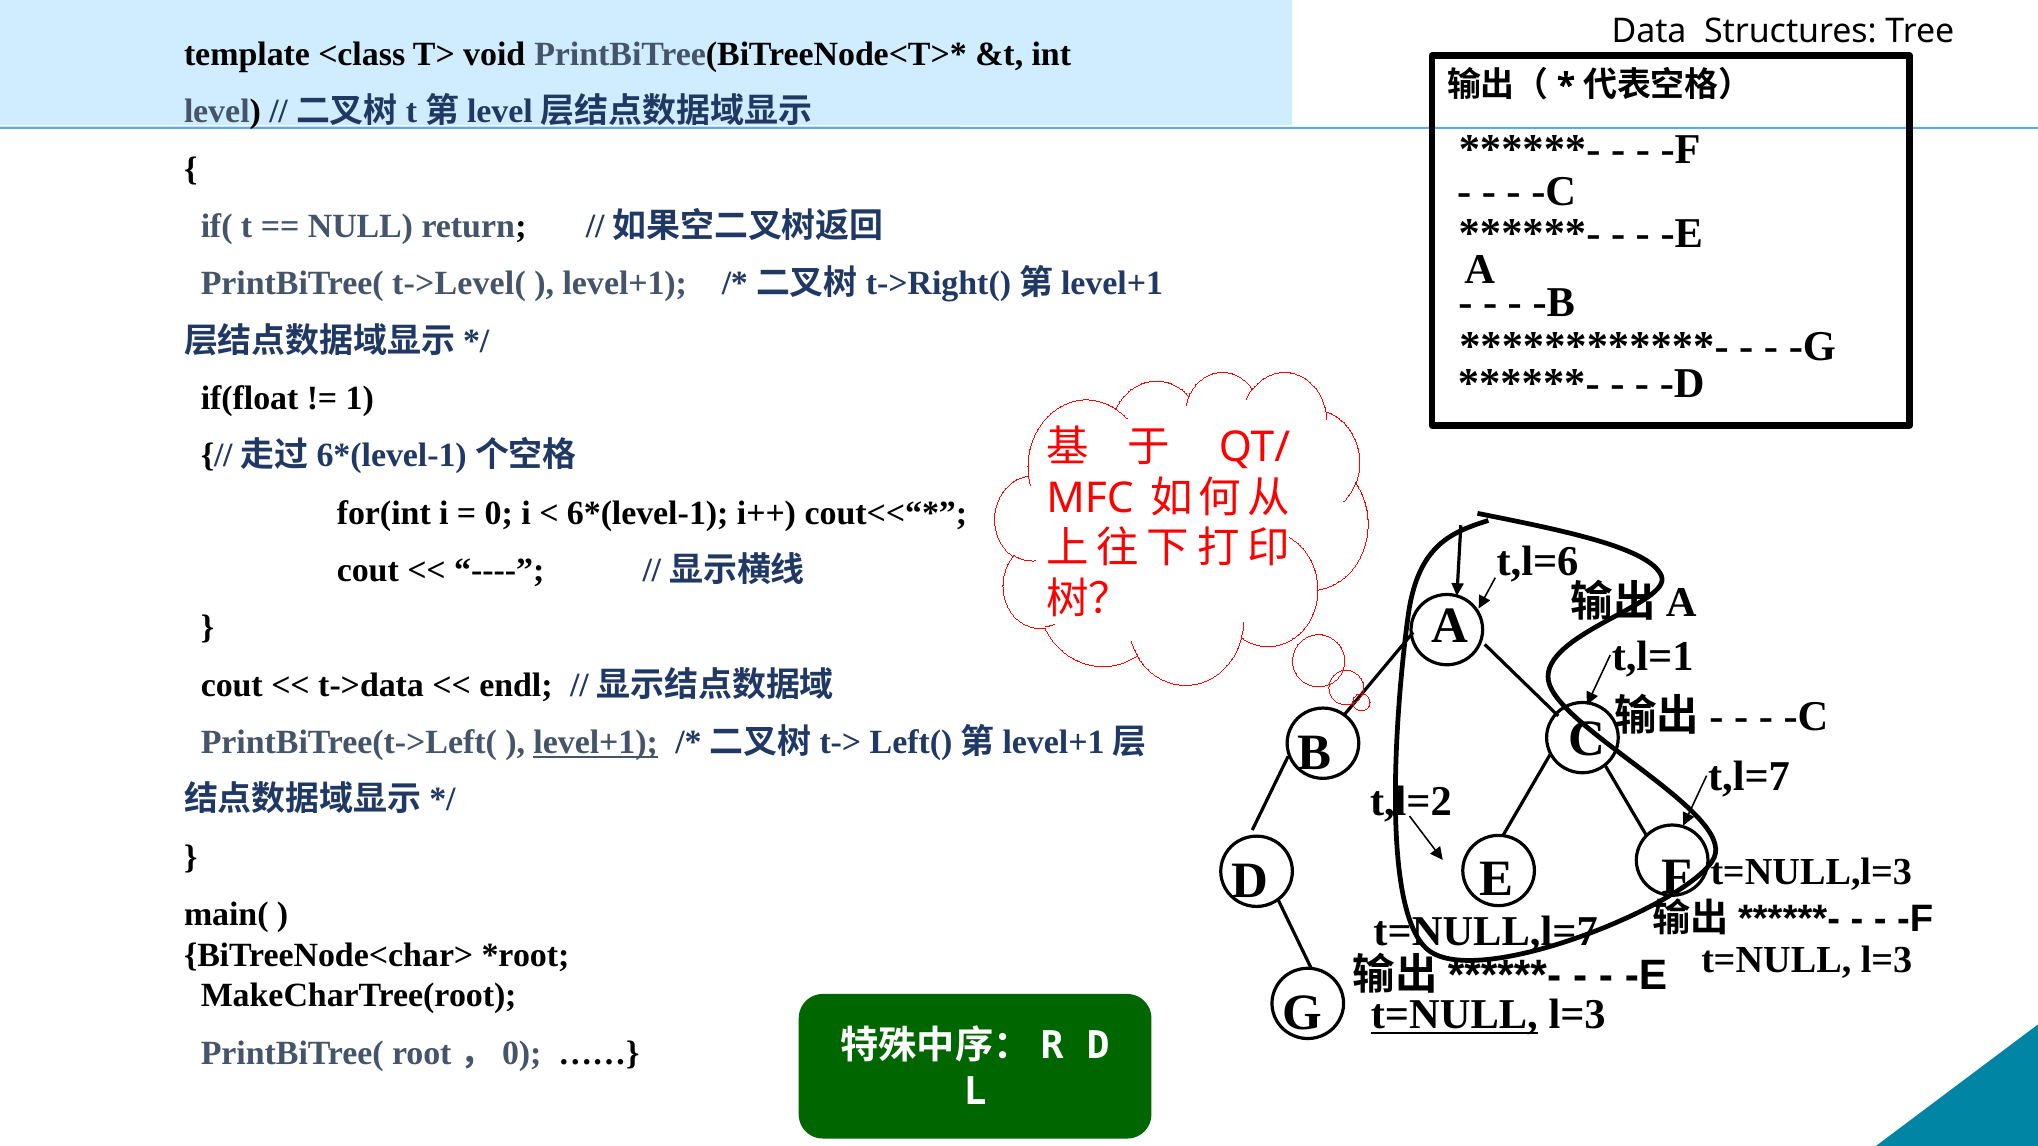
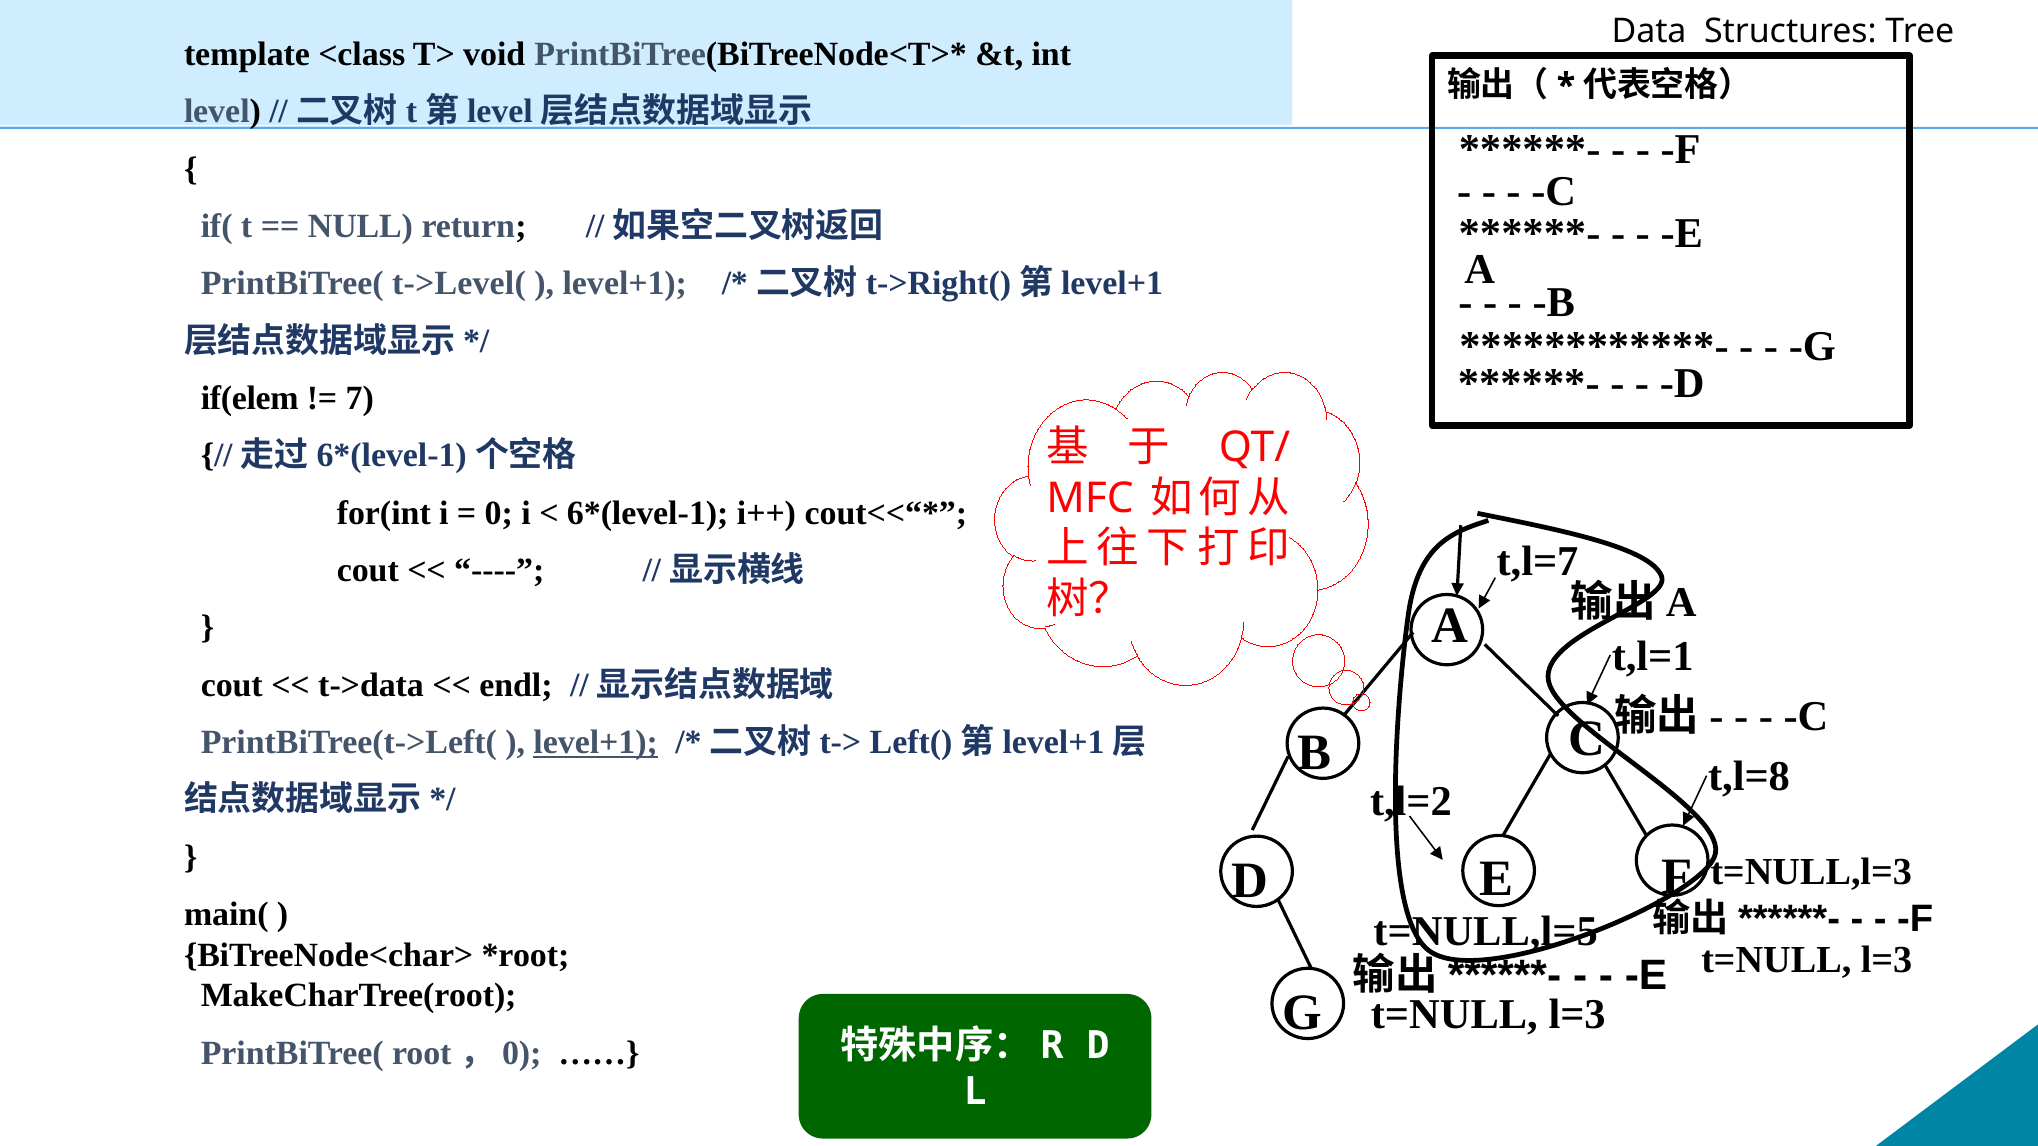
if(float: if(float -> if(elem (250, 398)
1: 1 -> 7 (360, 398)
t,l=6: t,l=6 -> t,l=7 (1538, 562)
t,l=7: t,l=7 -> t,l=8 (1749, 777)
t=NULL,l=7: t=NULL,l=7 -> t=NULL,l=5 (1486, 932)
t=NULL underline: present -> none (1454, 1015)
